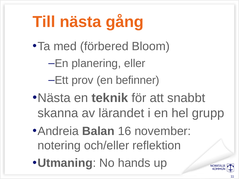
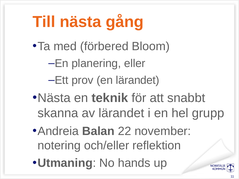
en befinner: befinner -> lärandet (138, 80)
16: 16 -> 22 (125, 131)
